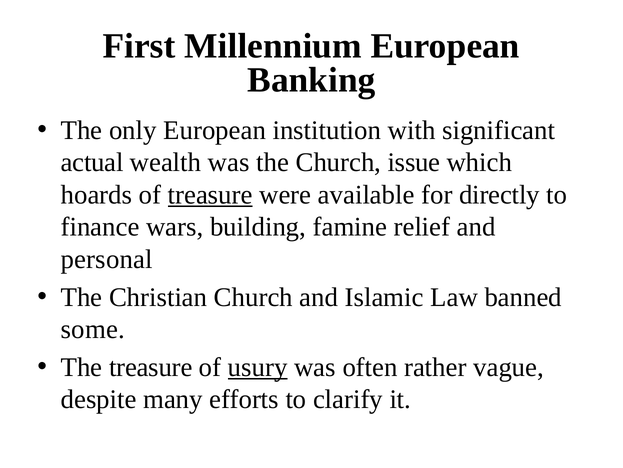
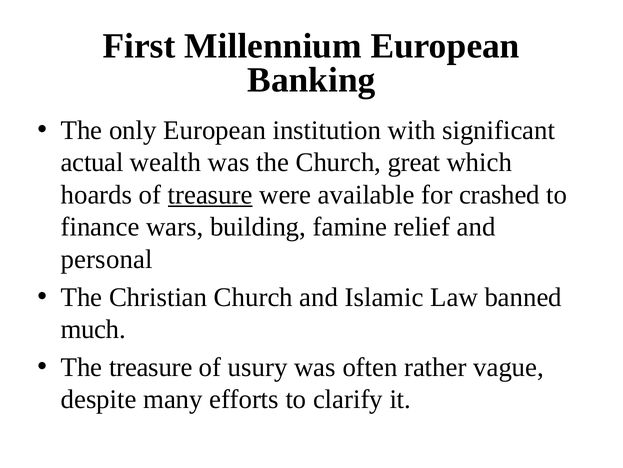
issue: issue -> great (414, 162)
directly: directly -> crashed (499, 195)
some: some -> much (93, 329)
usury underline: present -> none (258, 367)
